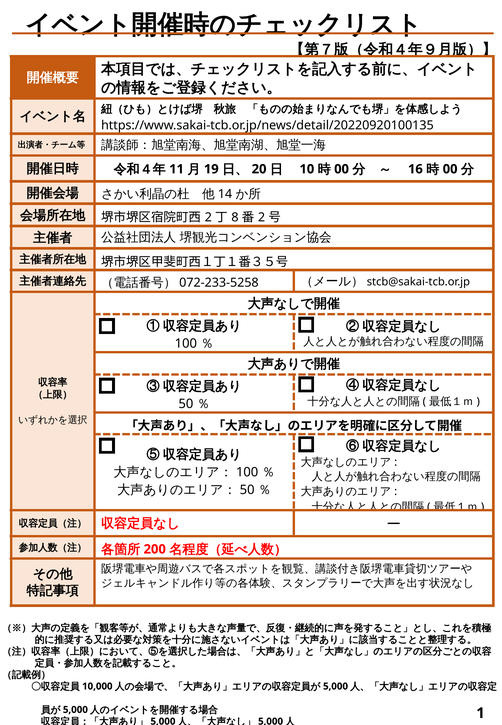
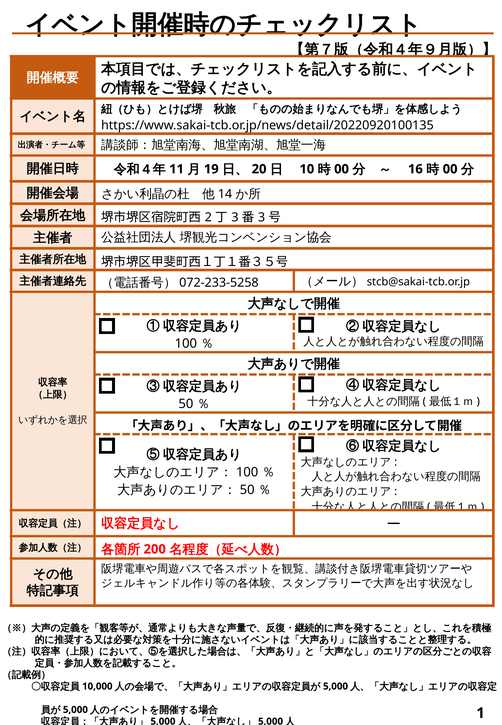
8: 8 -> 3 (235, 217)
2: 2 -> 3 (262, 217)
